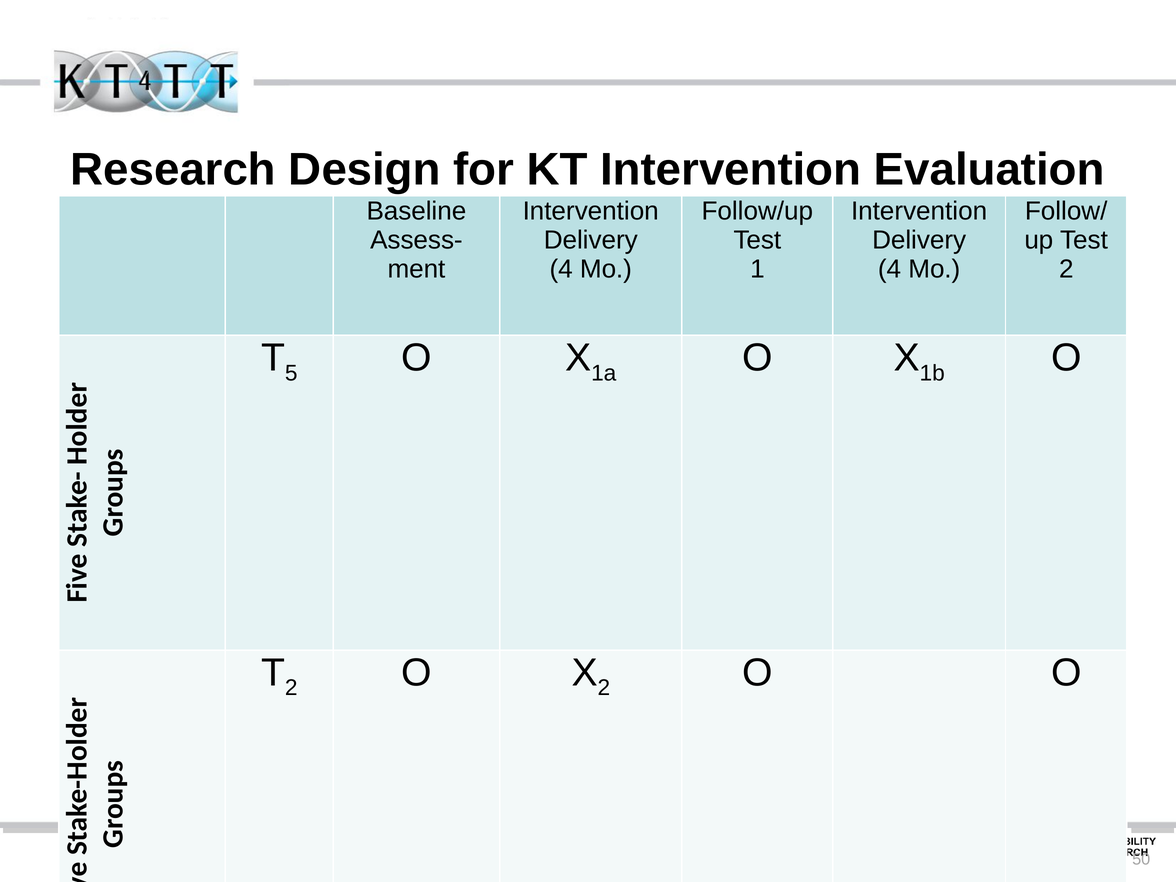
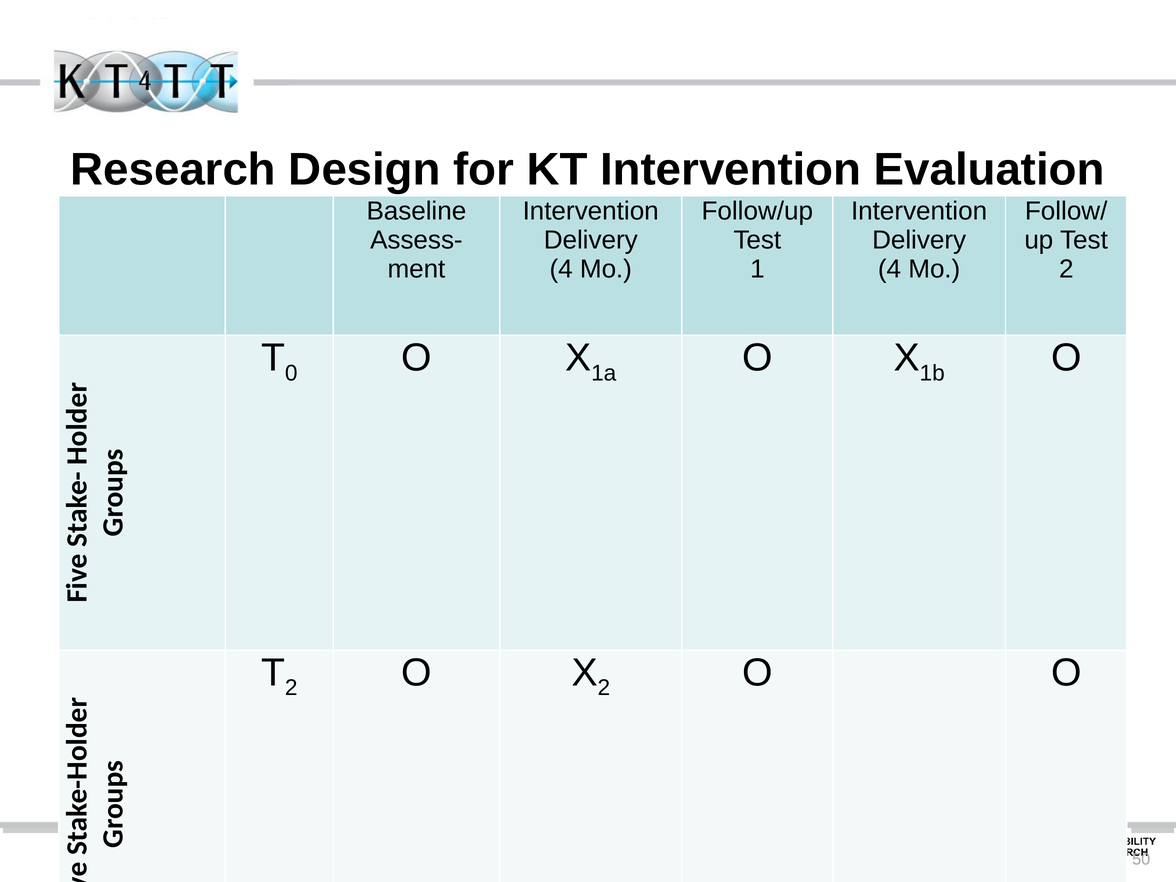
5: 5 -> 0 (291, 373)
